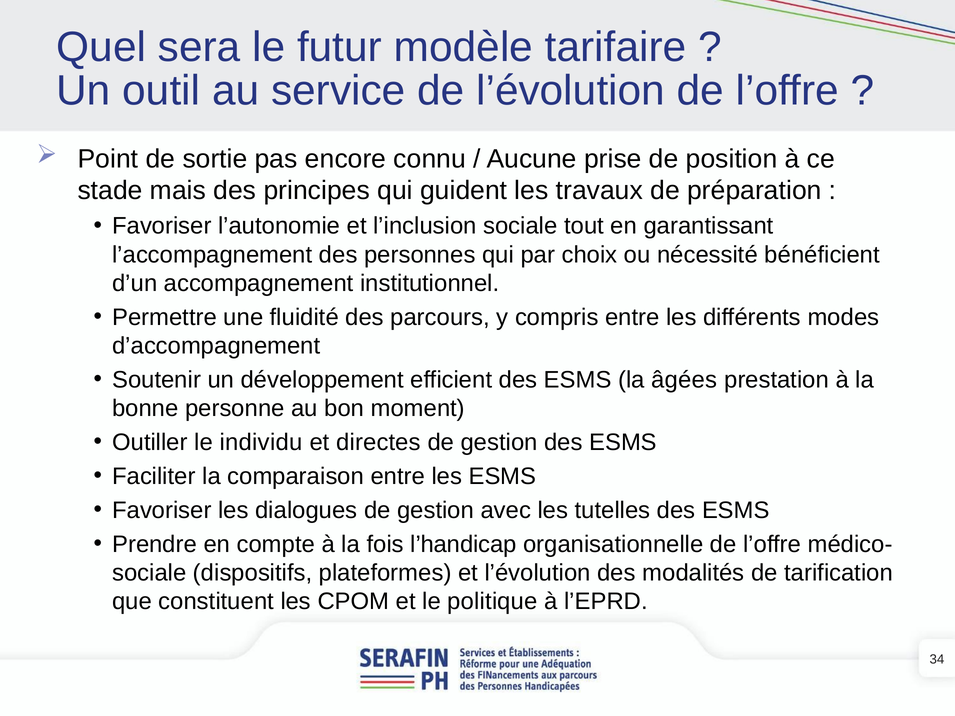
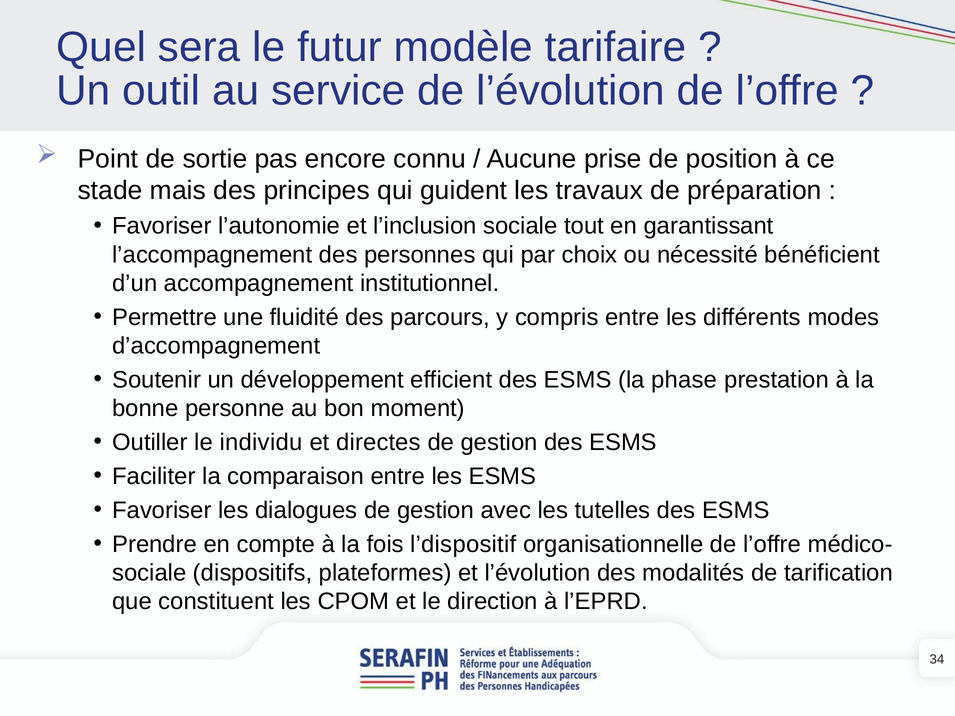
âgées: âgées -> phase (684, 380)
l’handicap: l’handicap -> l’dispositif (463, 544)
politique: politique -> direction (493, 602)
